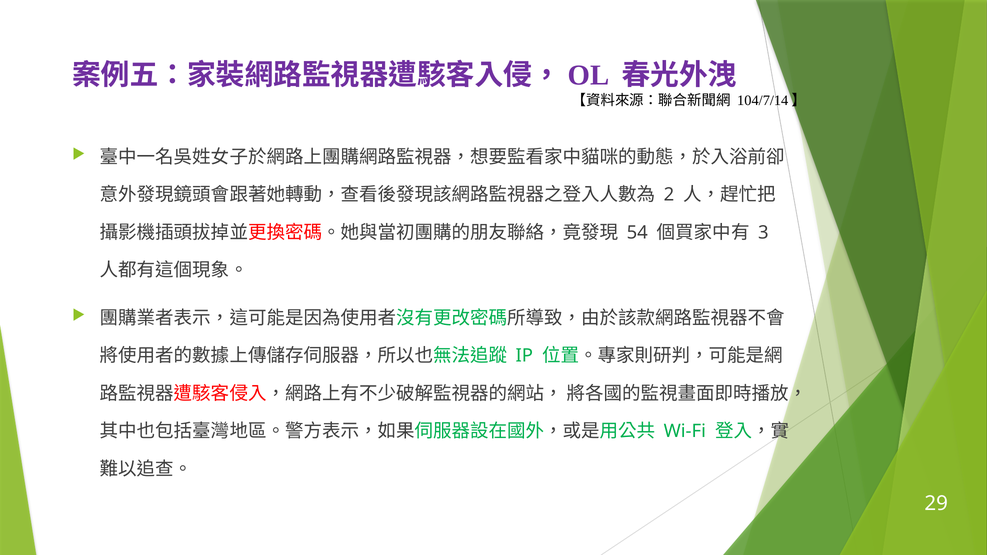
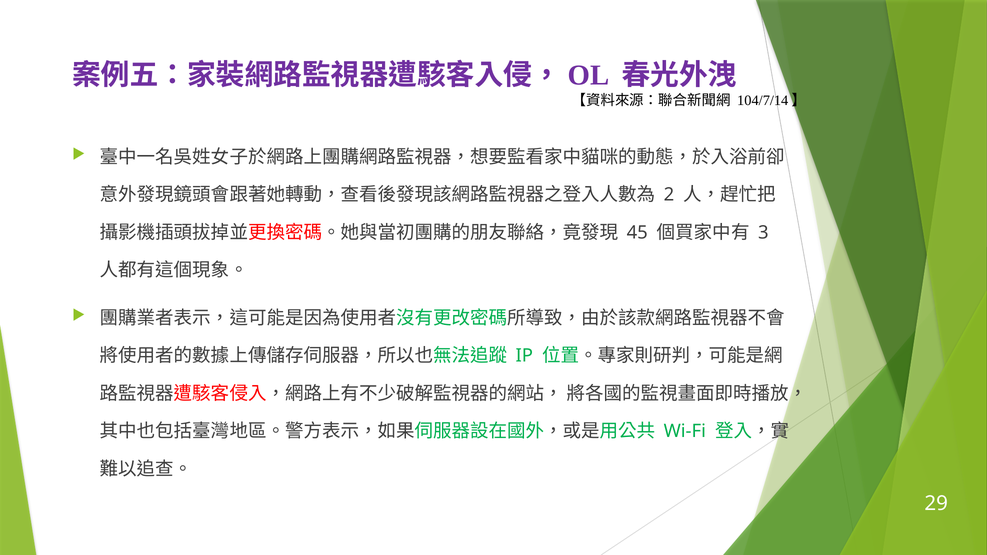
54: 54 -> 45 (637, 232)
